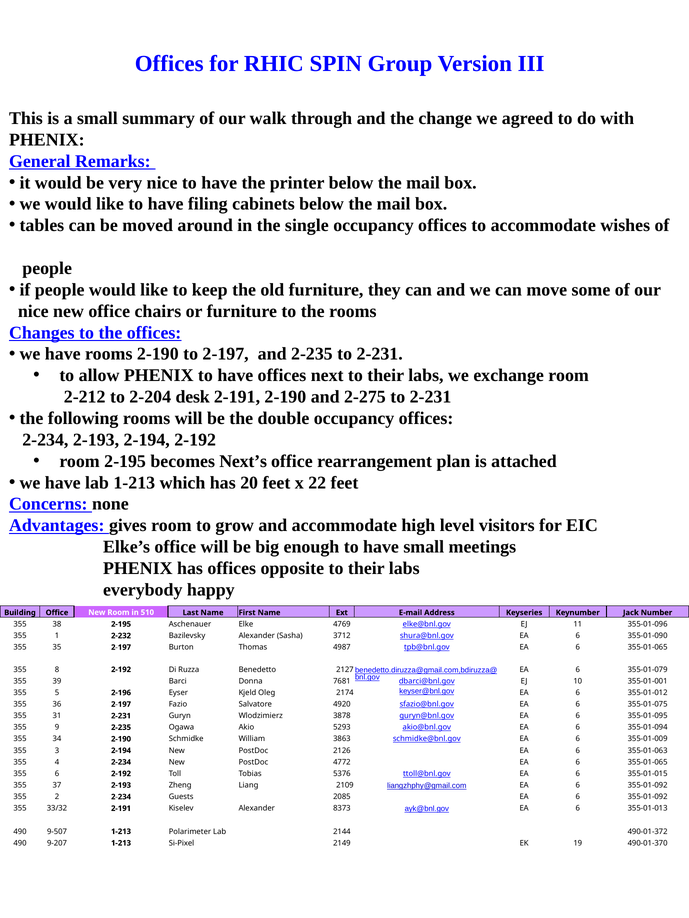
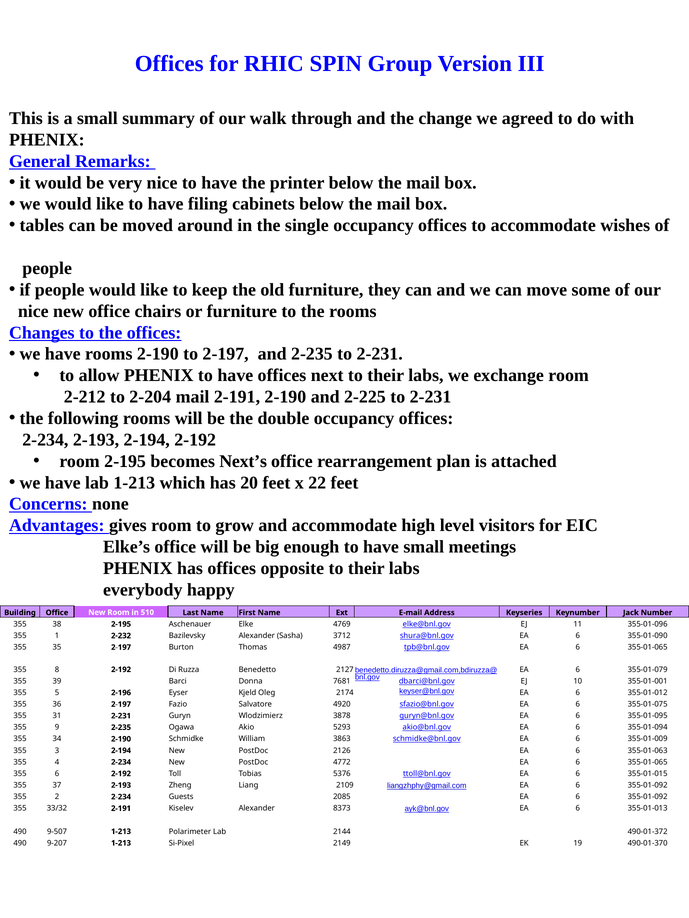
2-204 desk: desk -> mail (193, 397)
2-275: 2-275 -> 2-225 (365, 397)
